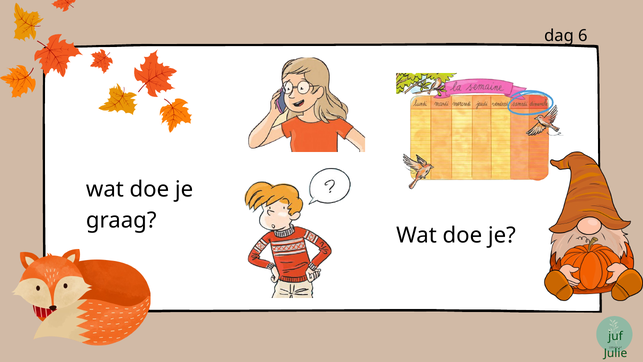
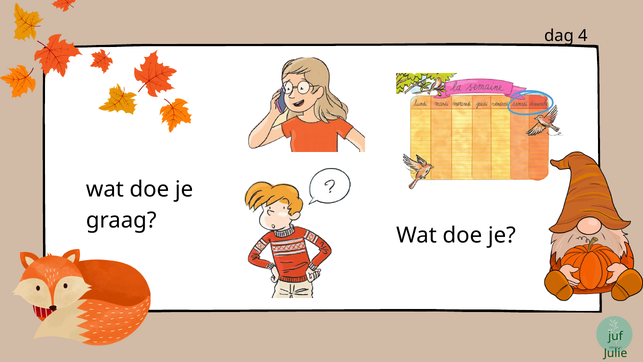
6: 6 -> 4 (583, 36)
